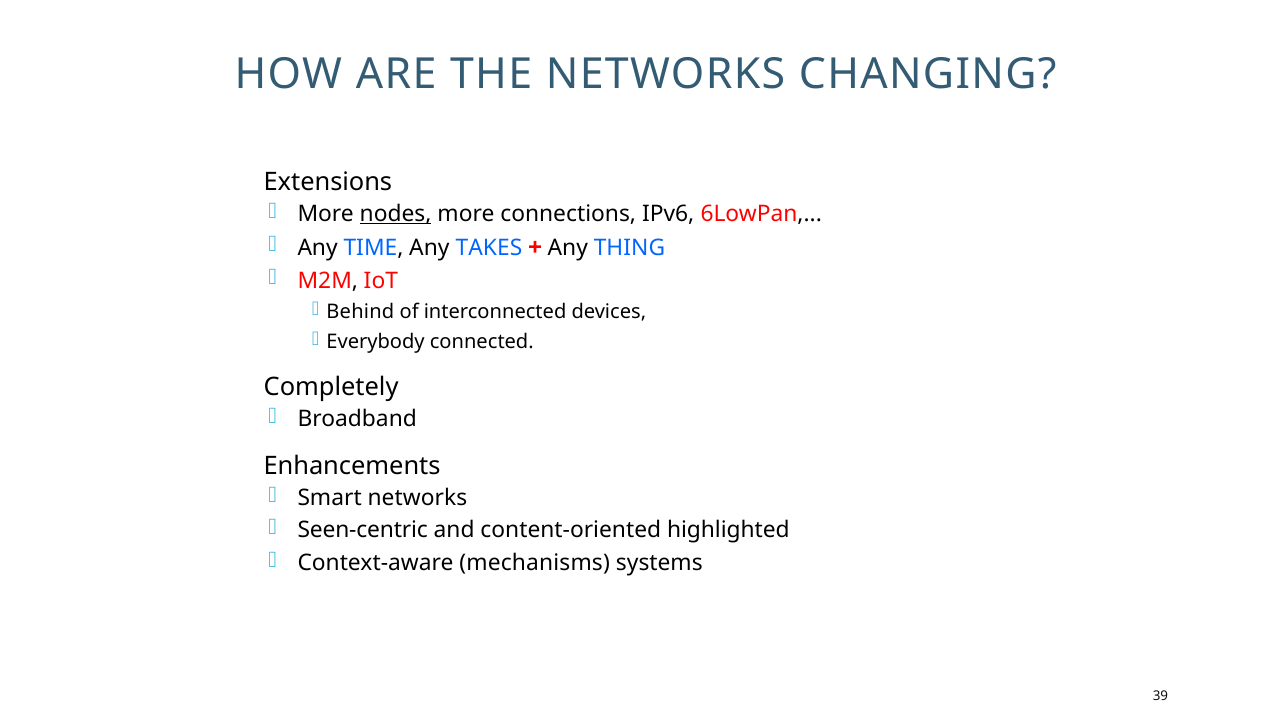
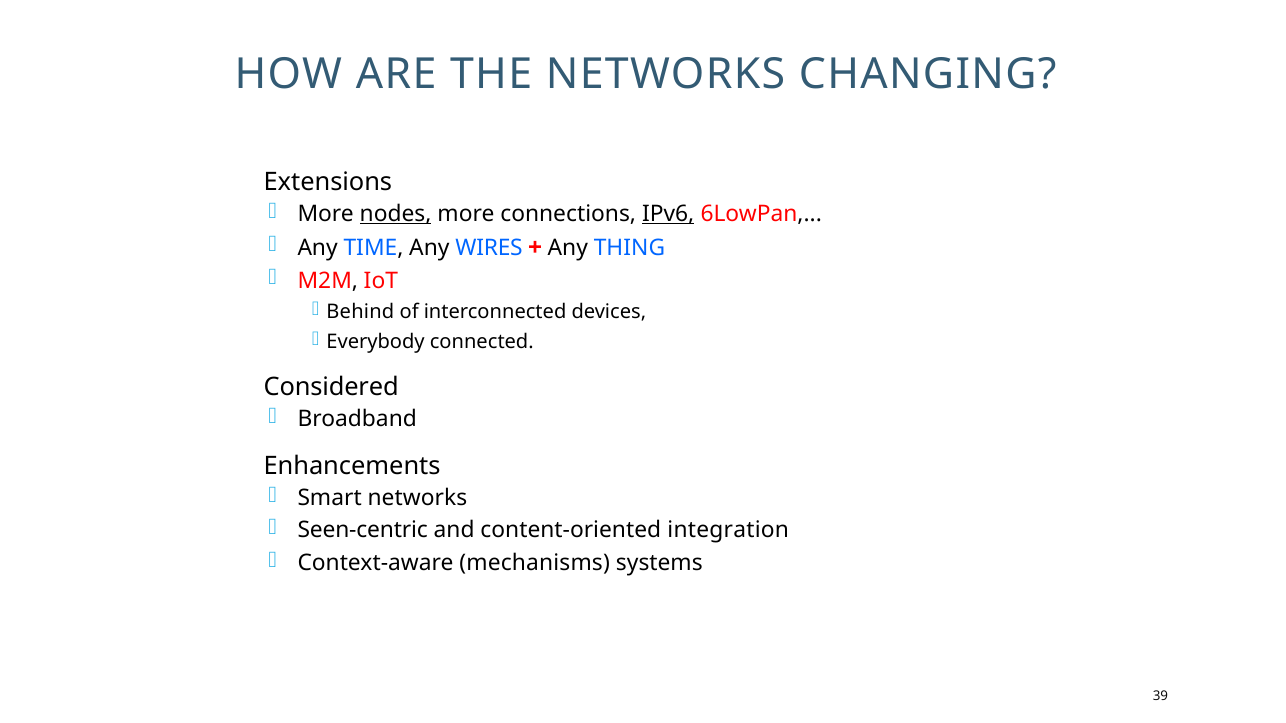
IPv6 underline: none -> present (668, 214)
TAKES: TAKES -> WIRES (489, 248)
Completely: Completely -> Considered (331, 388)
highlighted: highlighted -> integration (728, 531)
